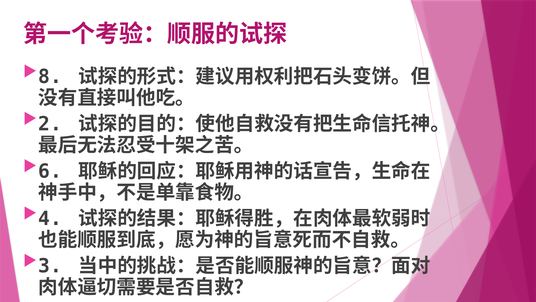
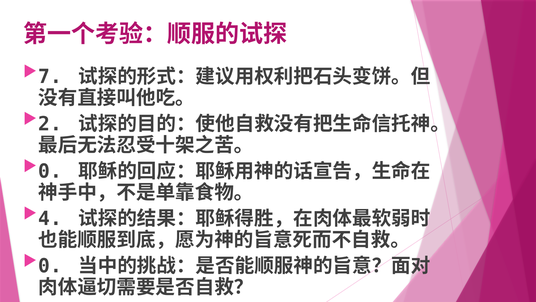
8: 8 -> 7 (50, 77)
6: 6 -> 0 (50, 171)
3: 3 -> 0 (50, 266)
